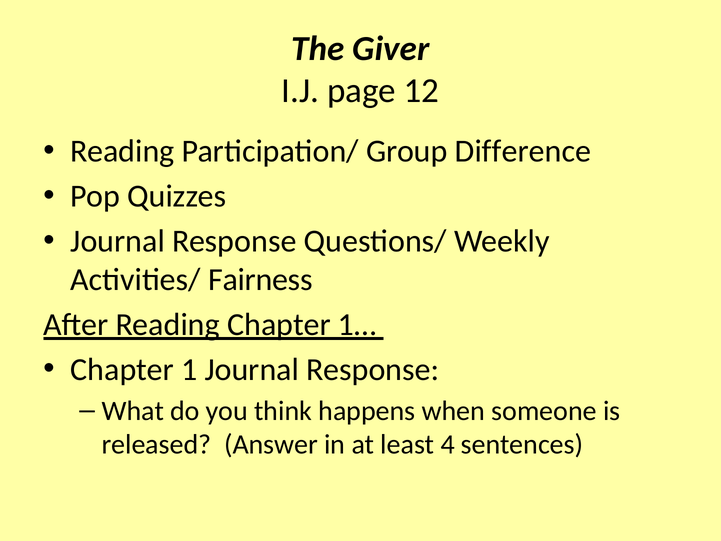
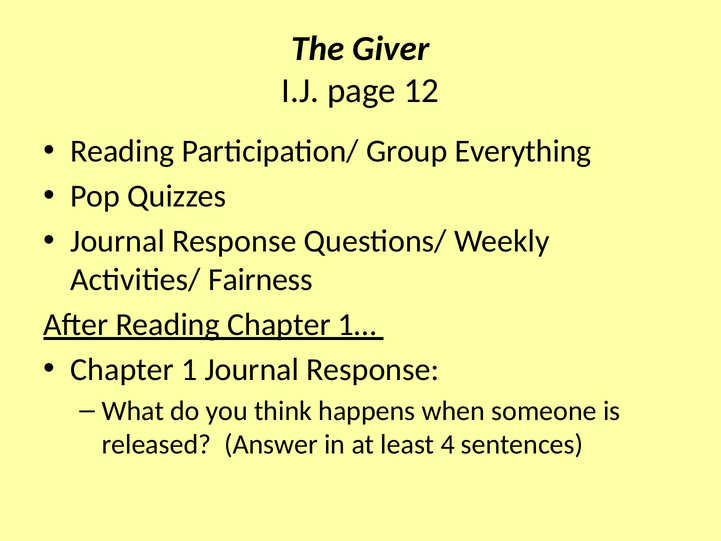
Difference: Difference -> Everything (523, 151)
